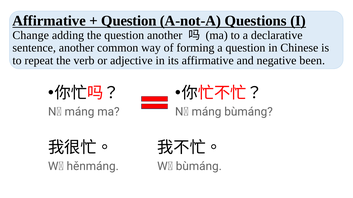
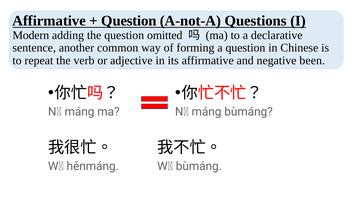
Change: Change -> Modern (31, 35)
question another: another -> omitted (165, 35)
